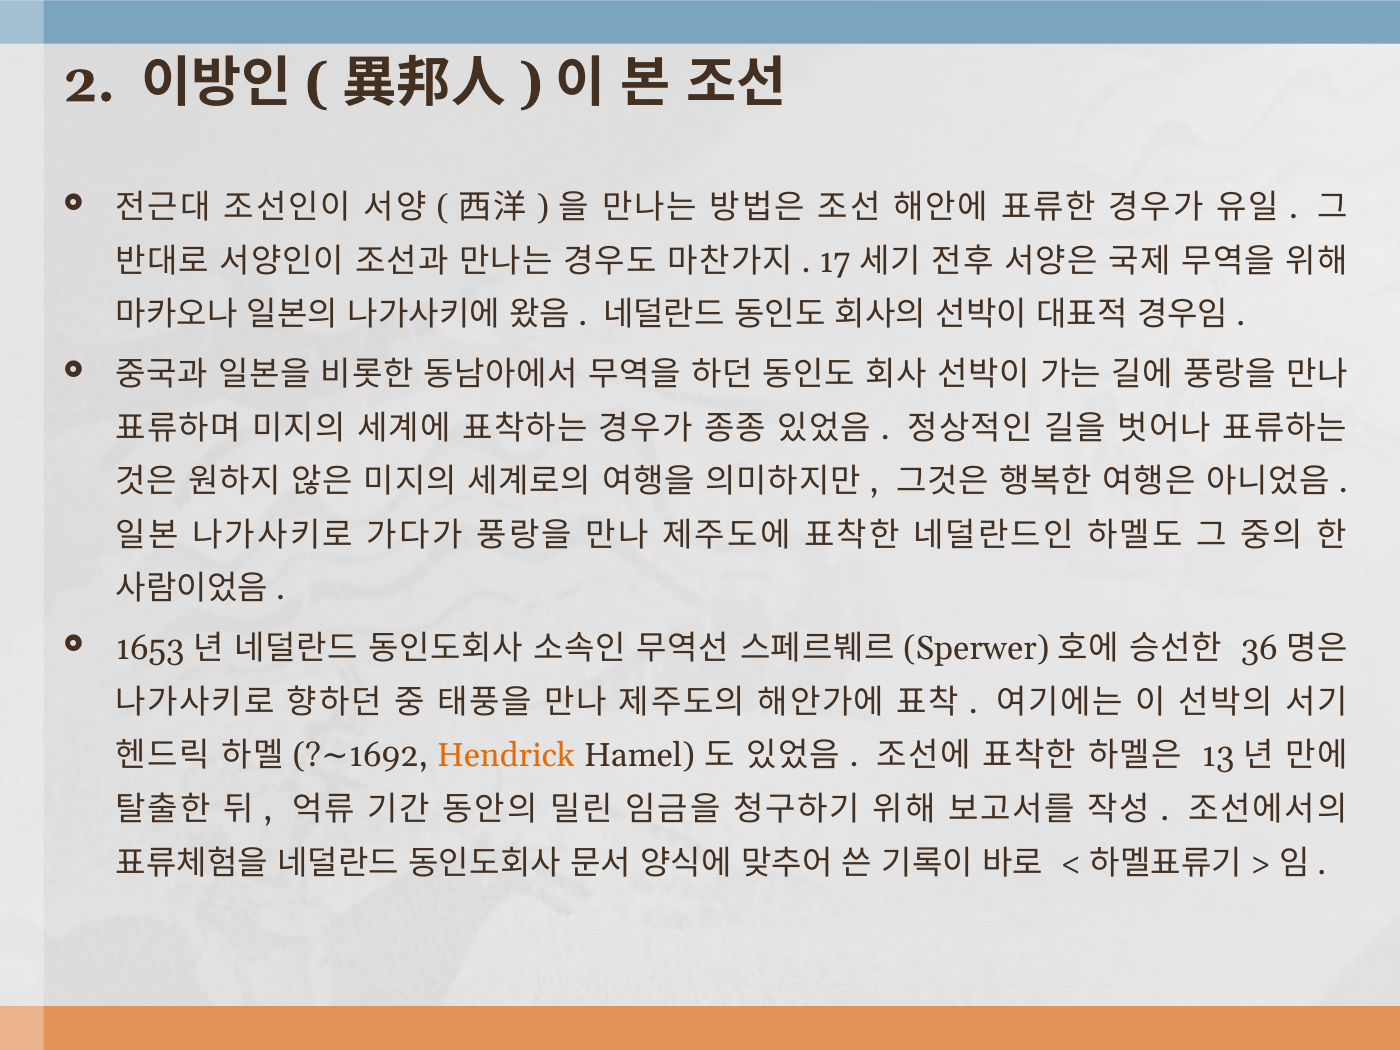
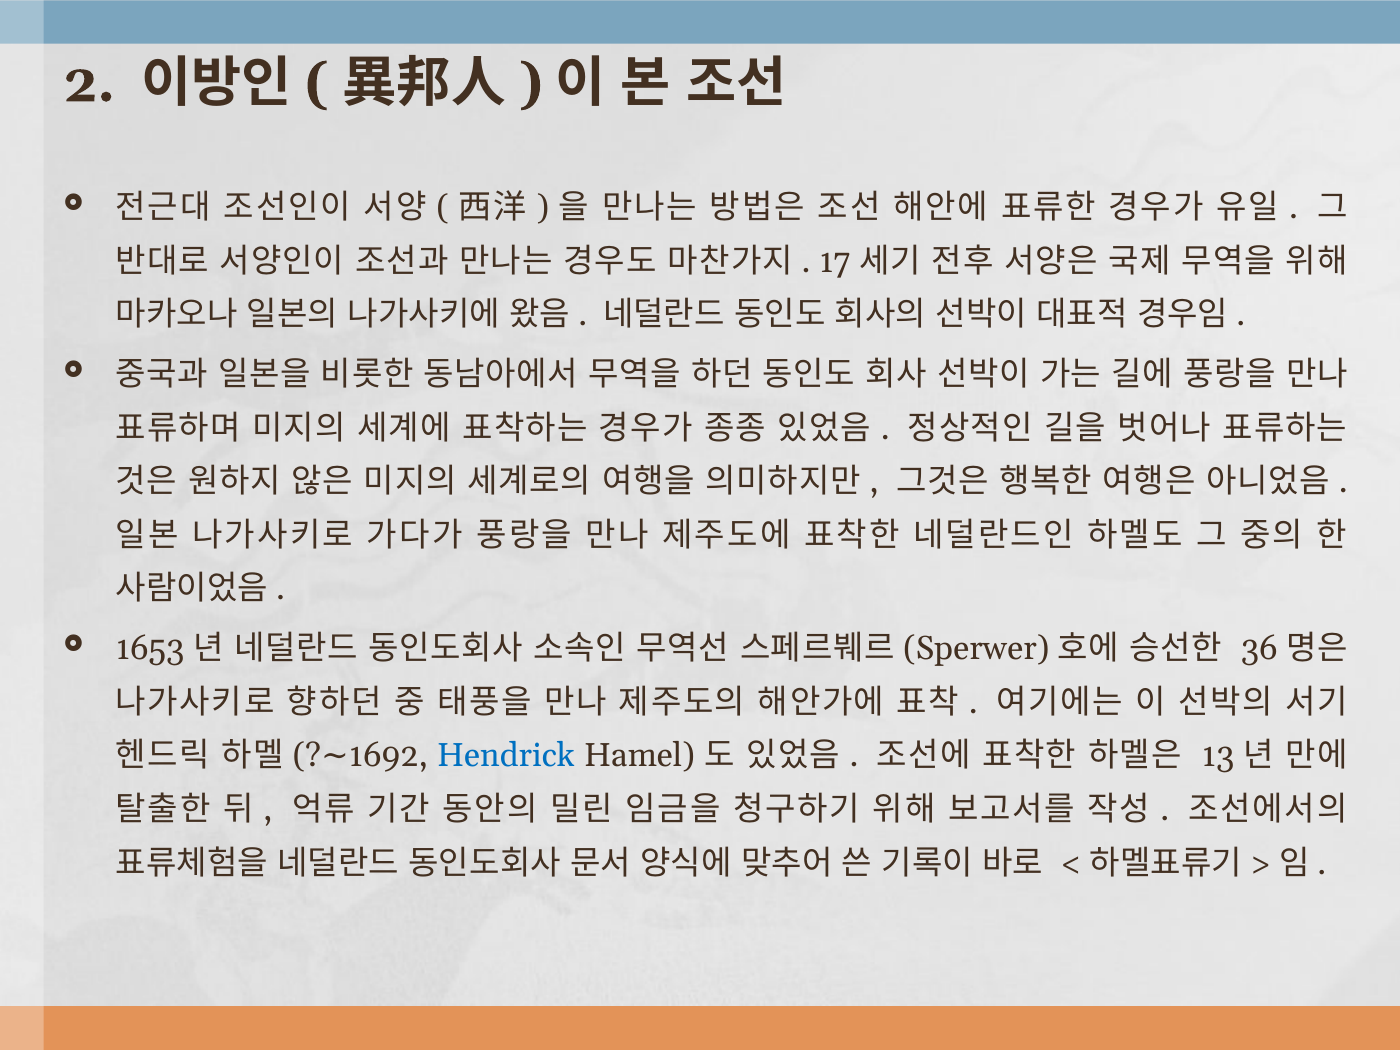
Hendrick colour: orange -> blue (506, 756)
